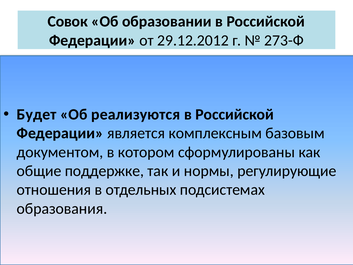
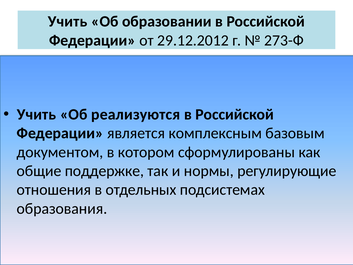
Совок: Совок -> Учить (68, 21)
Будет: Будет -> Учить (37, 114)
